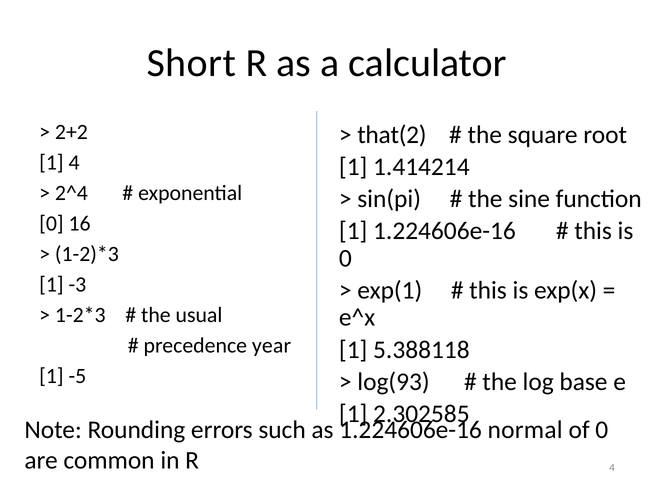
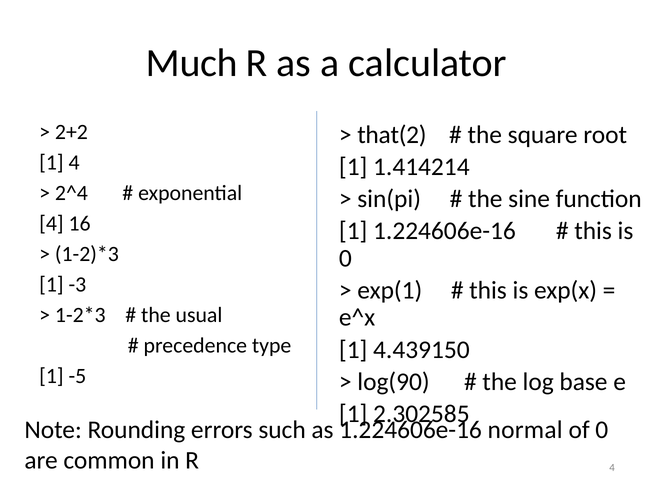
Short: Short -> Much (192, 63)
0: 0 -> 4 (51, 224)
year: year -> type (272, 346)
5.388118: 5.388118 -> 4.439150 (421, 350)
log(93: log(93 -> log(90 (393, 382)
